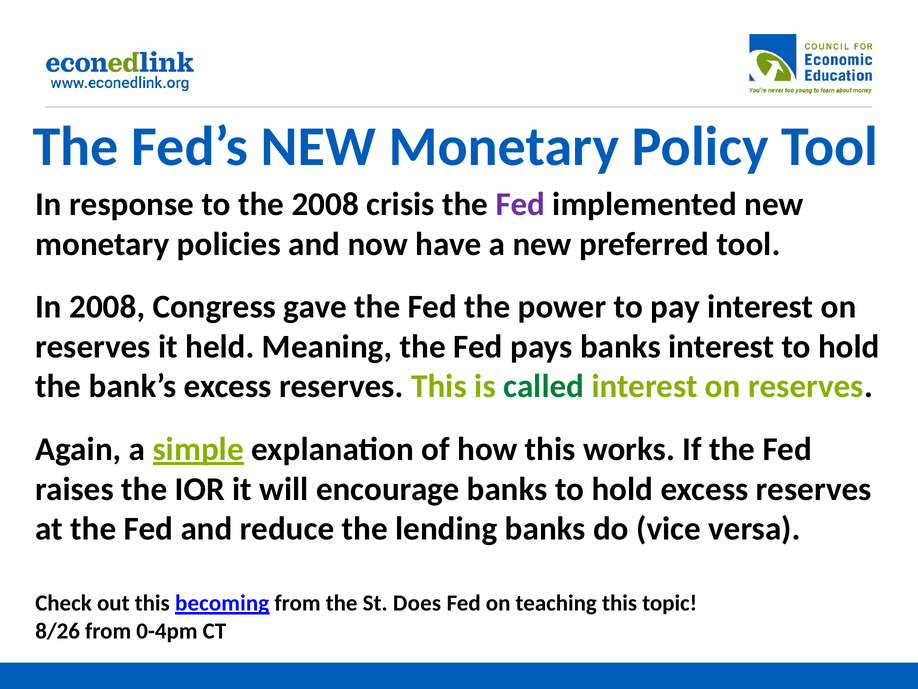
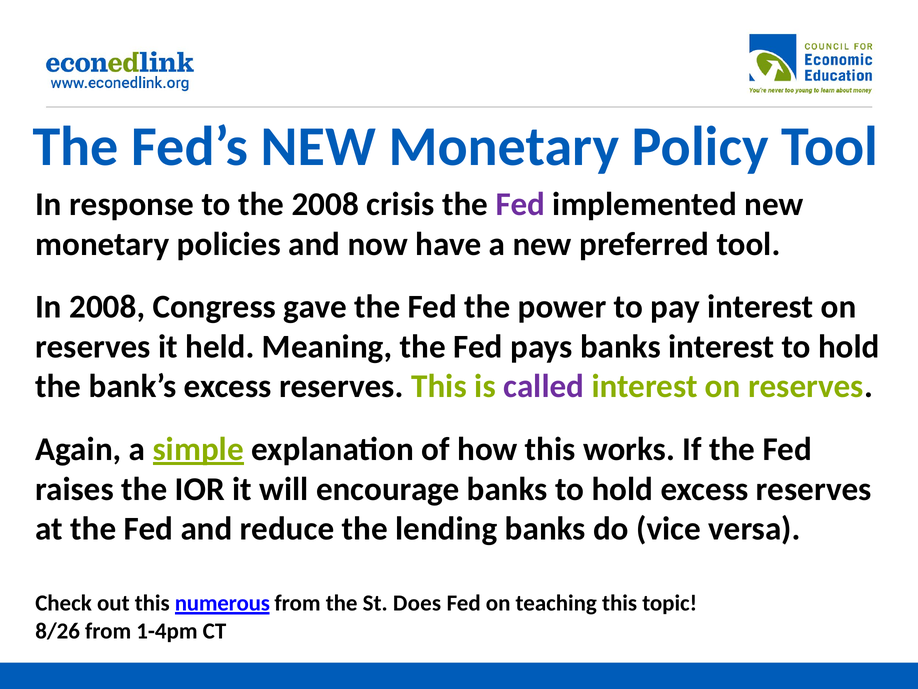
called colour: green -> purple (544, 386)
becoming: becoming -> numerous (222, 603)
0-4pm: 0-4pm -> 1-4pm (167, 631)
